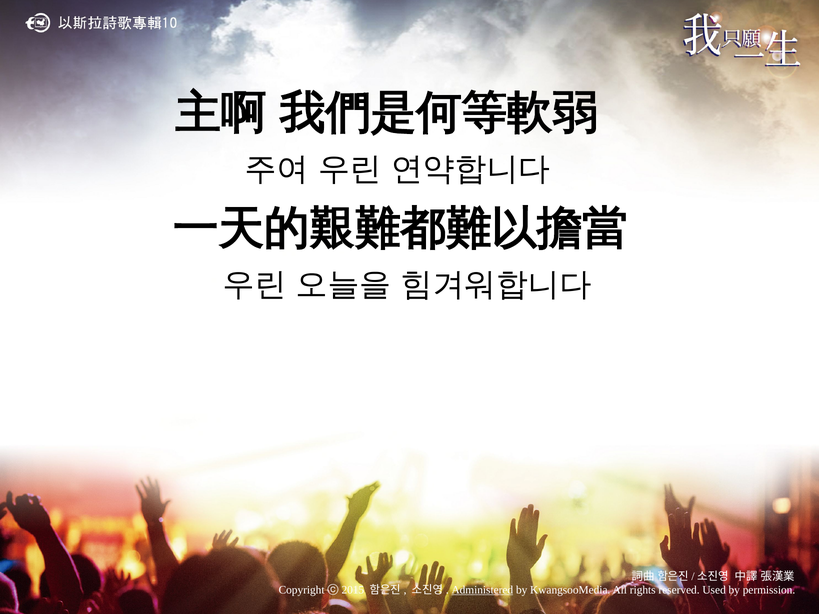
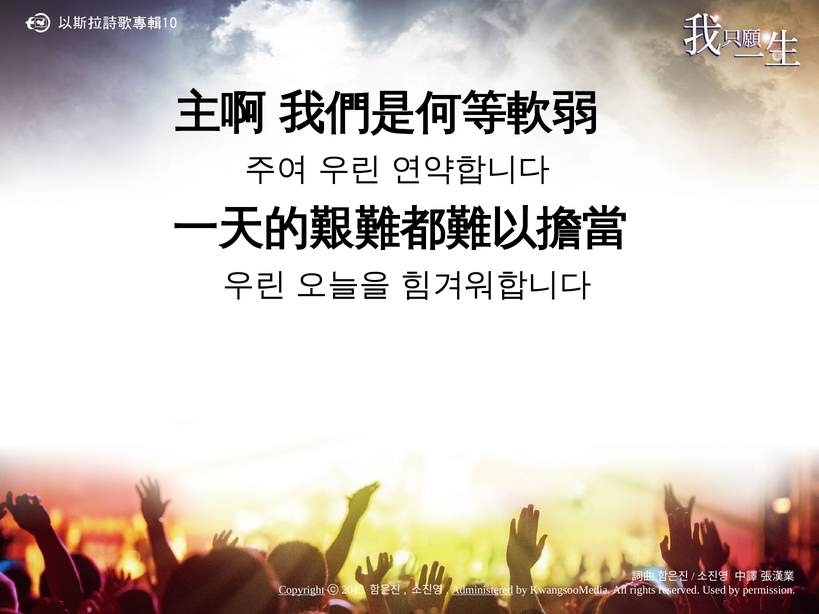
Copyright underline: none -> present (302, 590)
